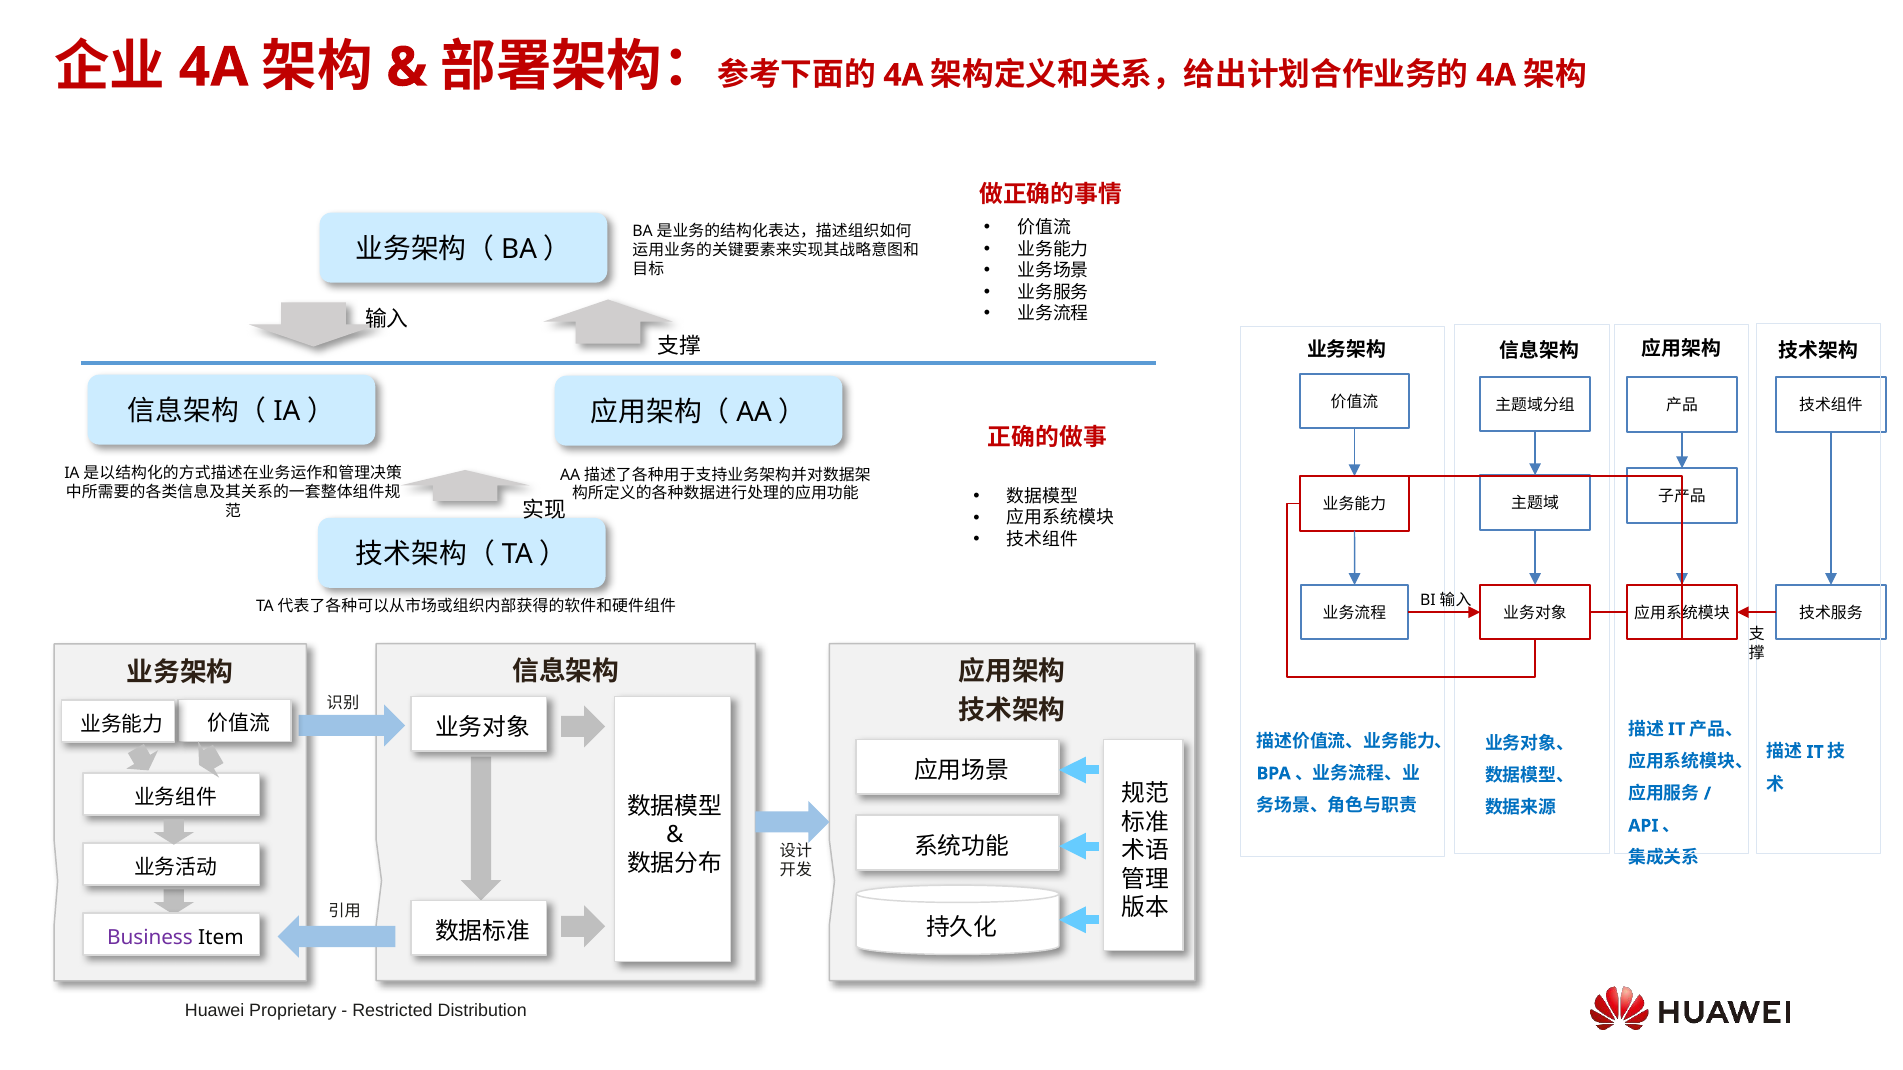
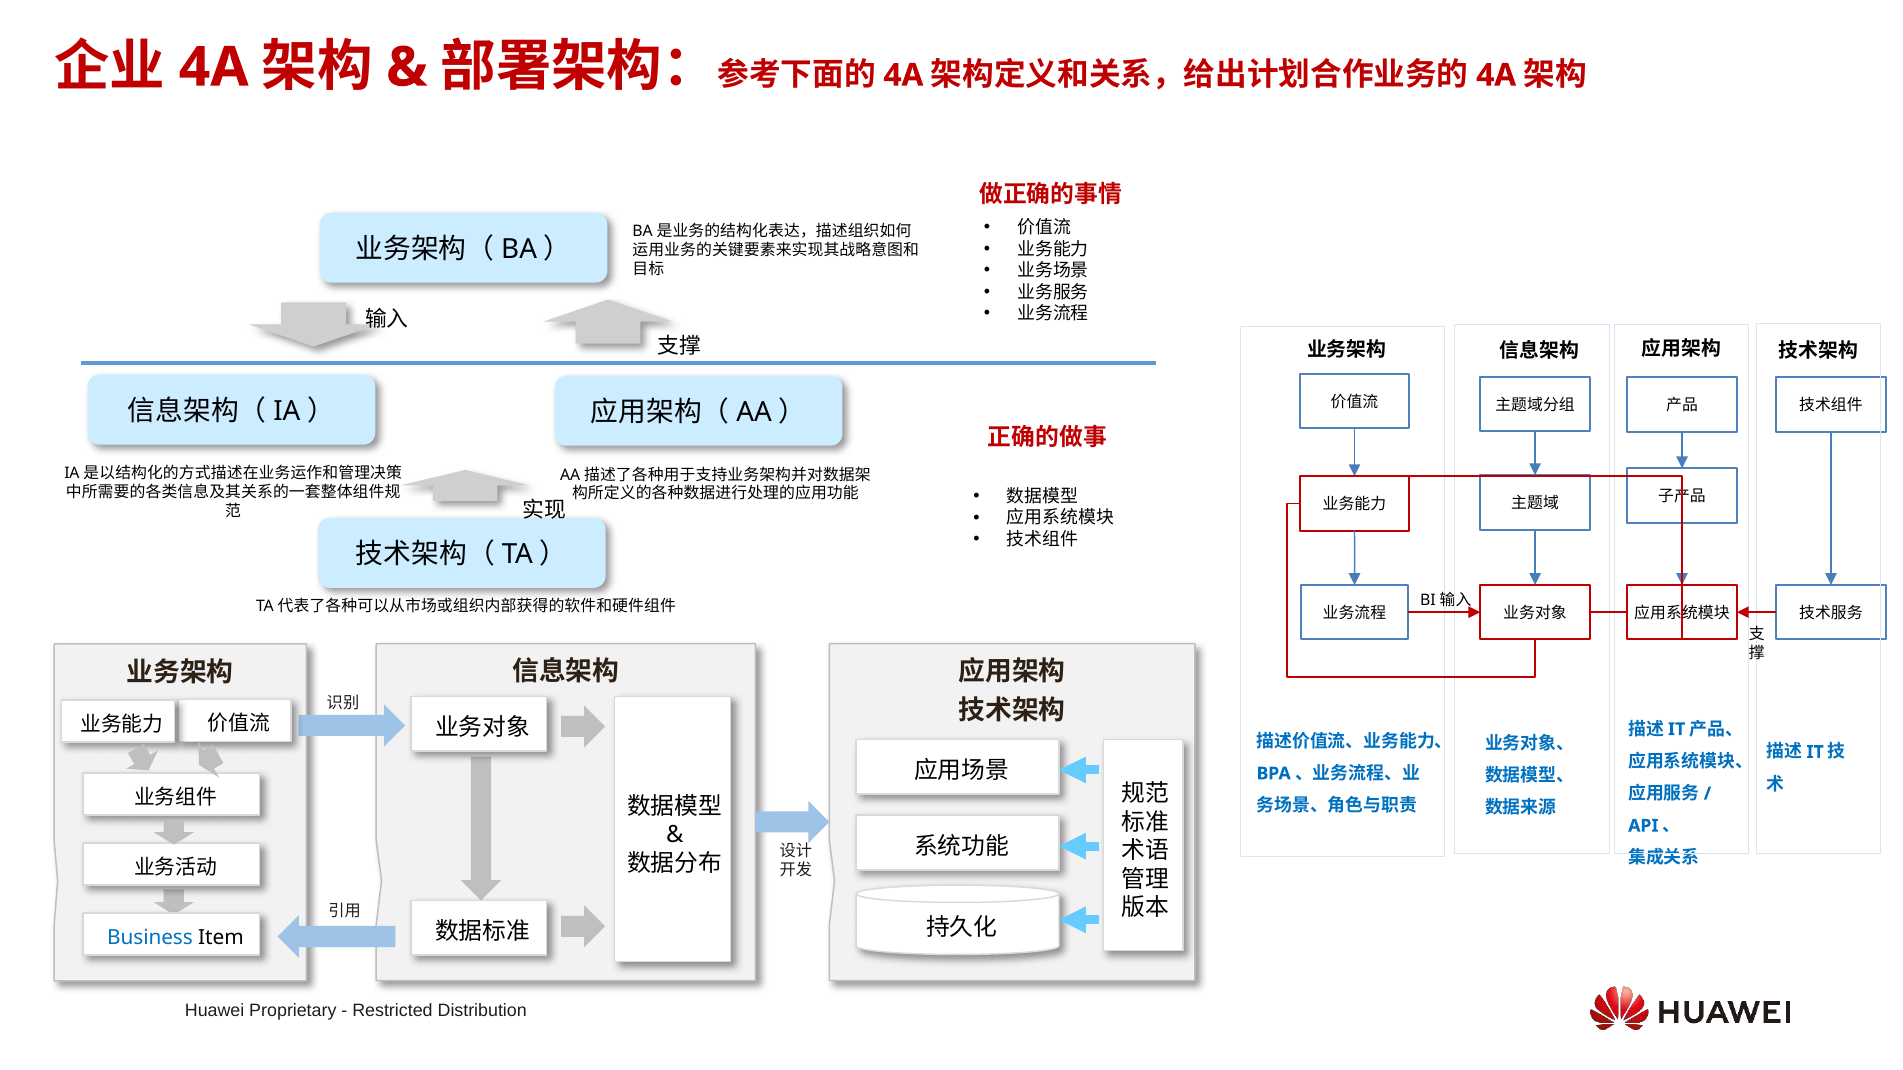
Business colour: purple -> blue (150, 938)
